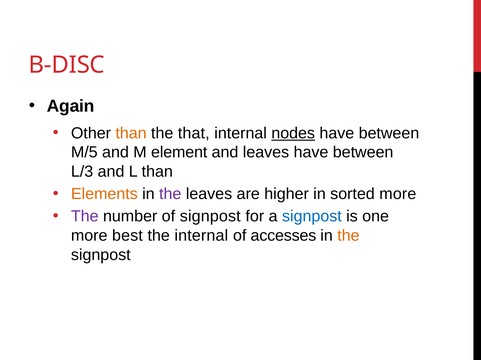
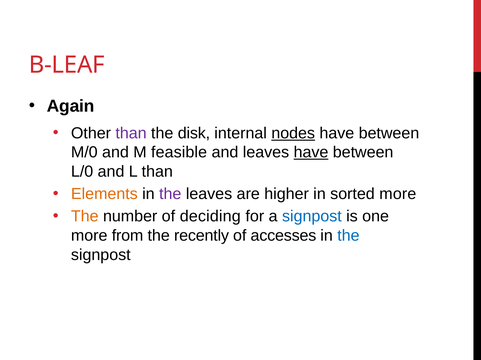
B-DISC: B-DISC -> B-LEAF (67, 65)
than colour: orange -> purple (131, 133)
that: that -> disk (194, 133)
M/5: M/5 -> M/0 (84, 153)
element: element -> feasible (179, 153)
have underline: none -> present (311, 153)
L/3: L/3 -> L/0 (82, 172)
The colour: purple -> orange (85, 217)
of signpost: signpost -> deciding (210, 217)
best: best -> from (128, 236)
the internal: internal -> recently (202, 236)
the colour: orange -> blue (348, 236)
